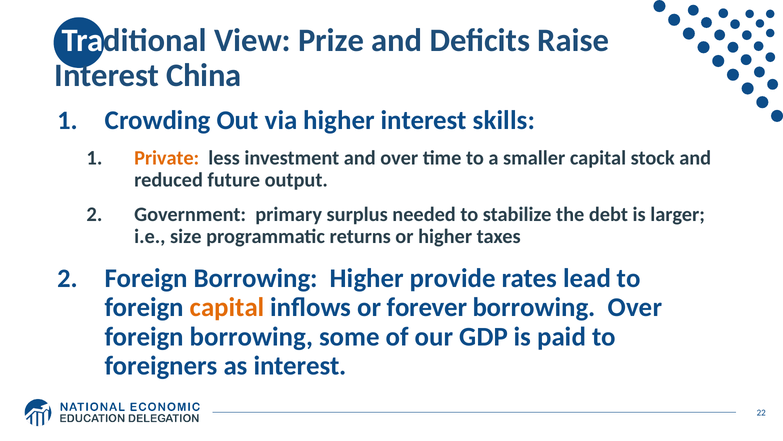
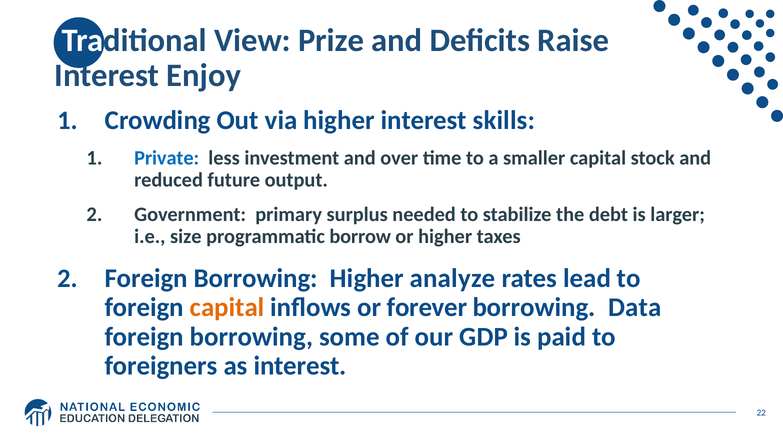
China: China -> Enjoy (204, 75)
Private colour: orange -> blue (167, 158)
returns: returns -> borrow (360, 236)
provide: provide -> analyze (453, 278)
borrowing Over: Over -> Data (635, 307)
